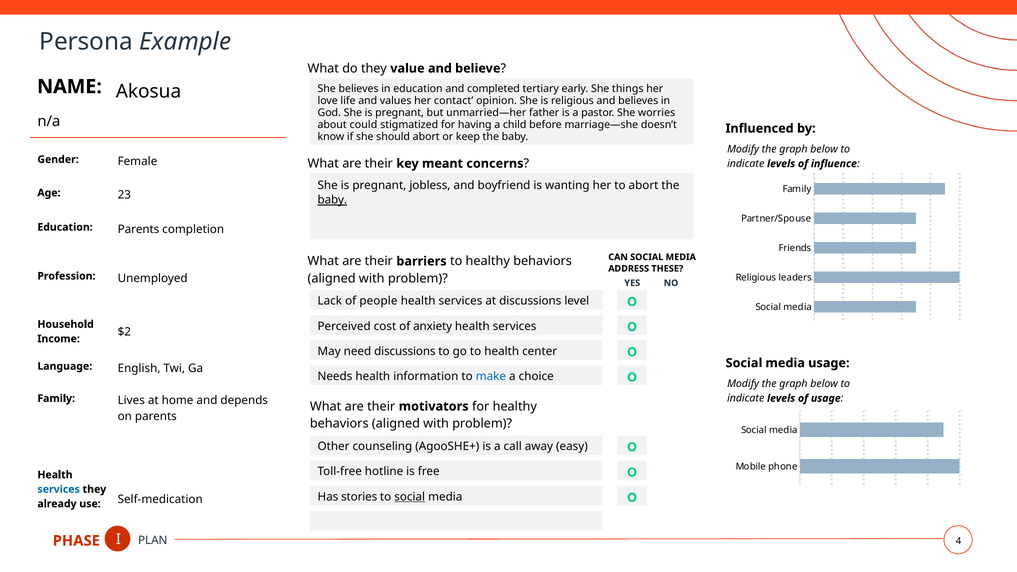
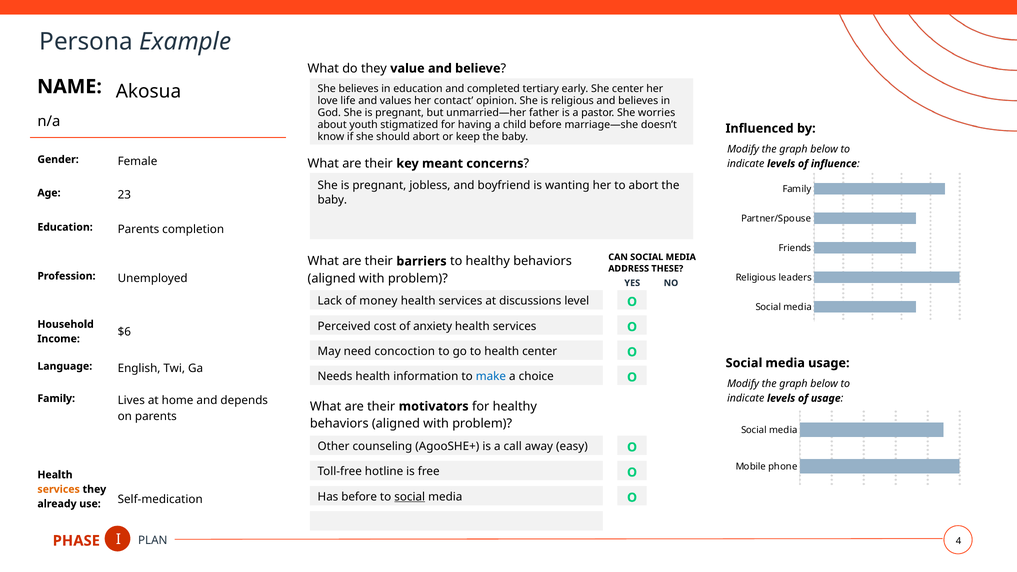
She things: things -> center (628, 89)
could: could -> youth (364, 125)
baby underline: present -> none (332, 200)
people: people -> money (378, 301)
$2: $2 -> $6 (124, 332)
need discussions: discussions -> concoction (405, 351)
services colour: blue -> orange (59, 489)
Has stories: stories -> before (359, 497)
